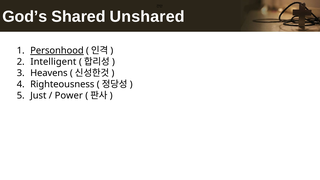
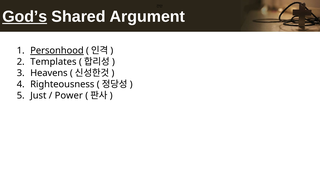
God’s underline: none -> present (25, 17)
Unshared: Unshared -> Argument (147, 17)
Intelligent: Intelligent -> Templates (53, 62)
